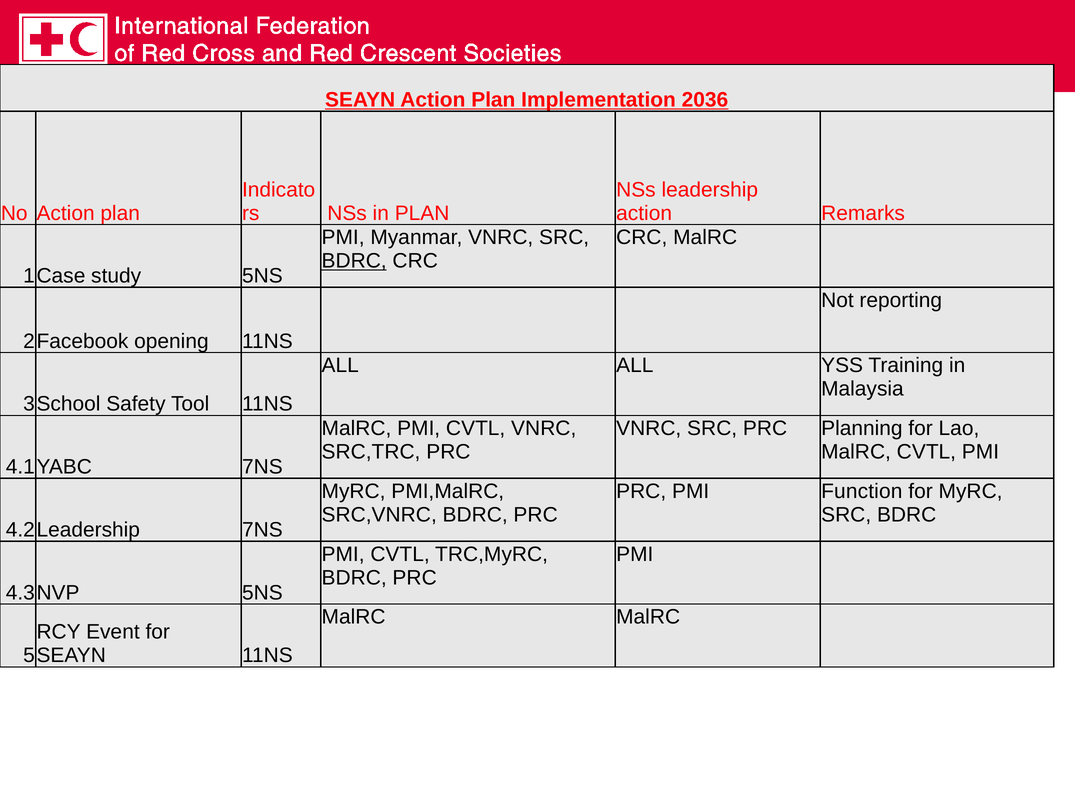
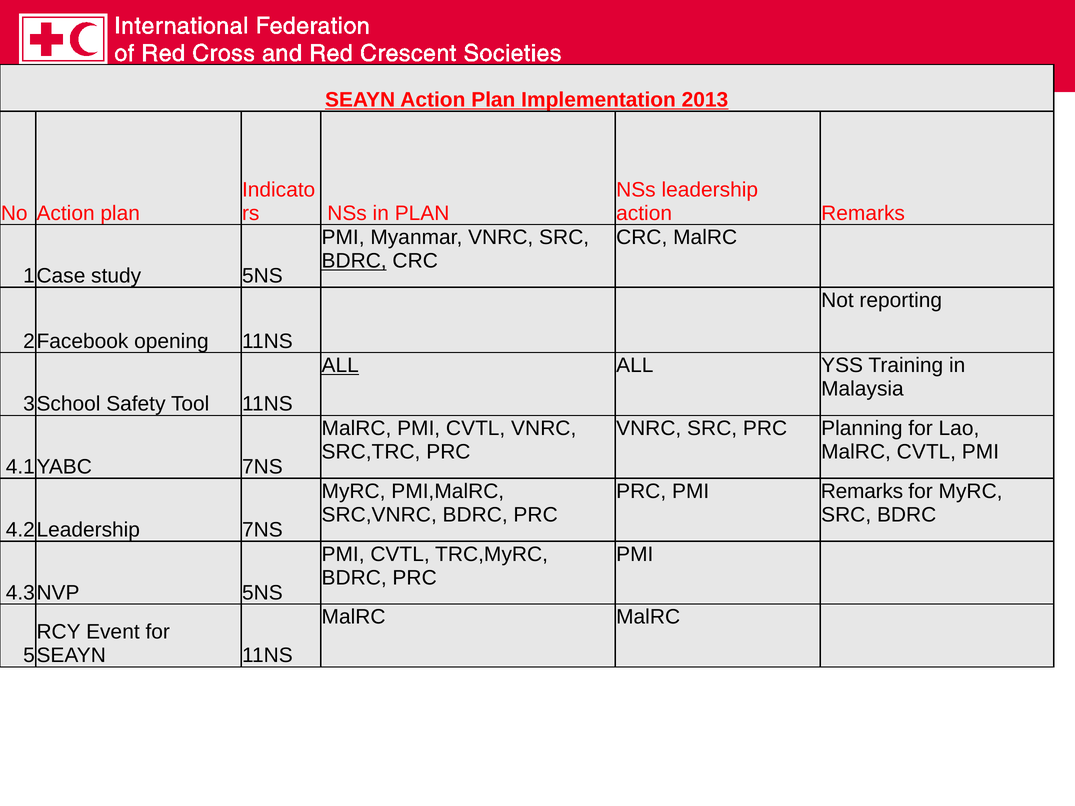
2036: 2036 -> 2013 (705, 100)
ALL underline: none -> present (340, 366)
PMI Function: Function -> Remarks (862, 491)
